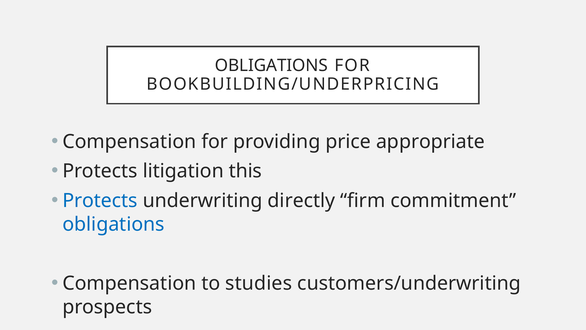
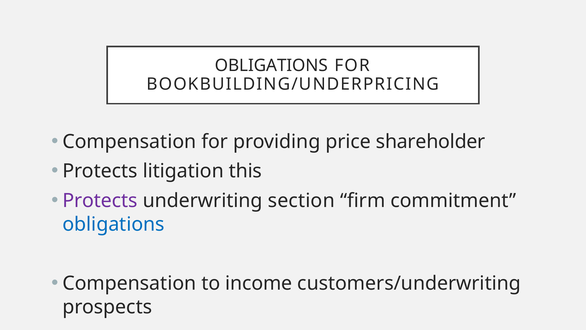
appropriate: appropriate -> shareholder (431, 141)
Protects colour: blue -> purple (100, 201)
directly: directly -> section (301, 201)
studies: studies -> income (259, 283)
